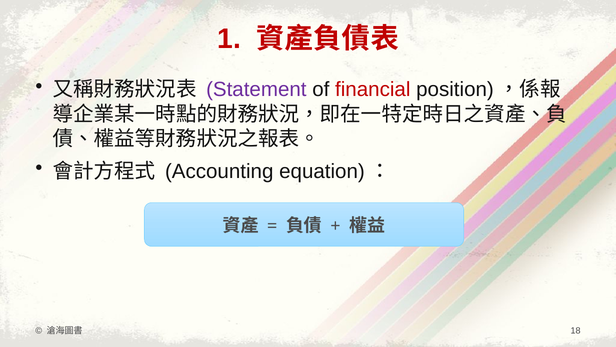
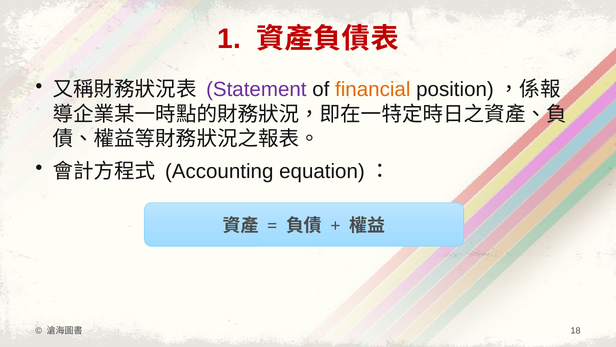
financial colour: red -> orange (373, 89)
